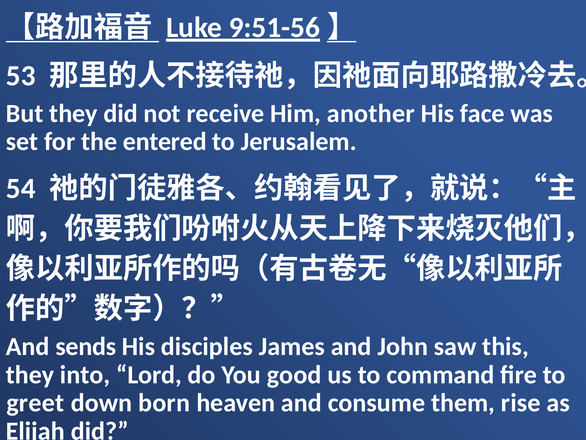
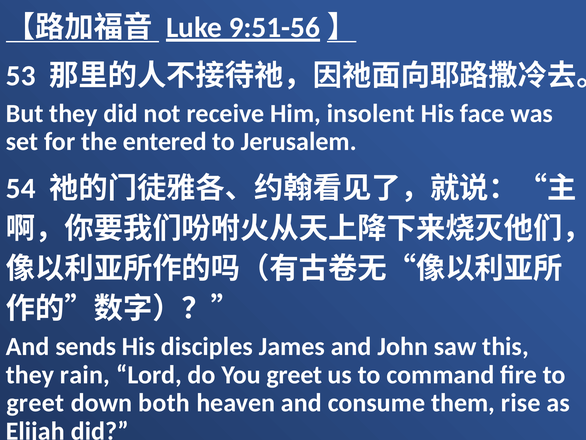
another: another -> insolent (371, 113)
into: into -> rain (85, 374)
You good: good -> greet (294, 374)
born: born -> both (164, 402)
